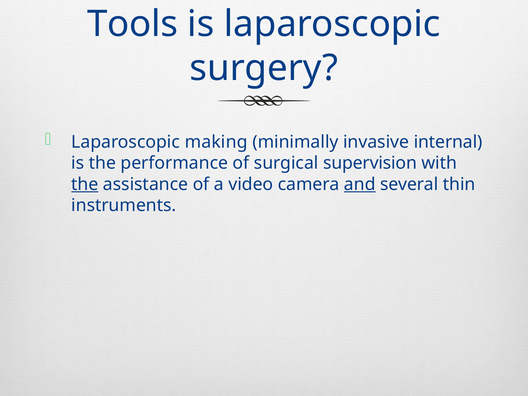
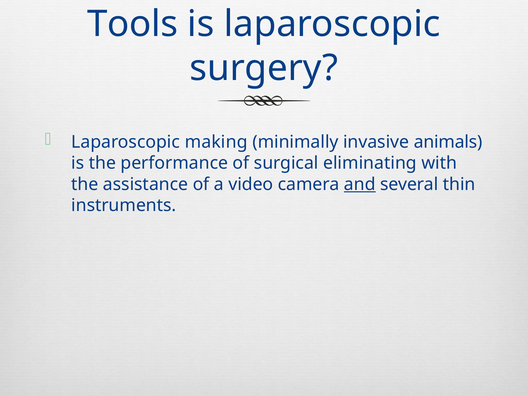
internal: internal -> animals (448, 142)
supervision: supervision -> eliminating (370, 163)
the underline: present -> none (85, 184)
